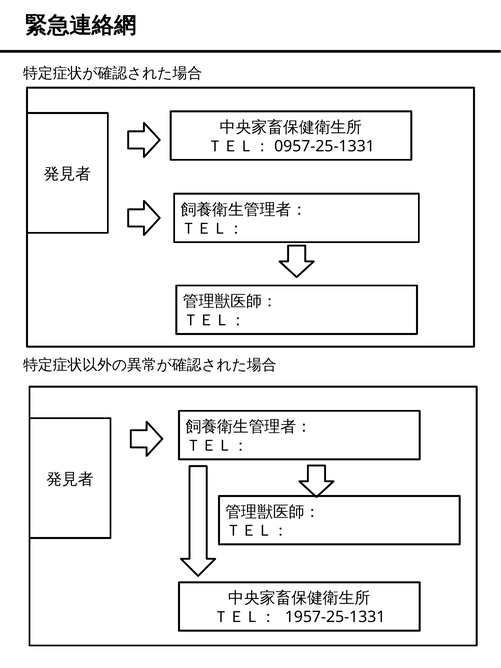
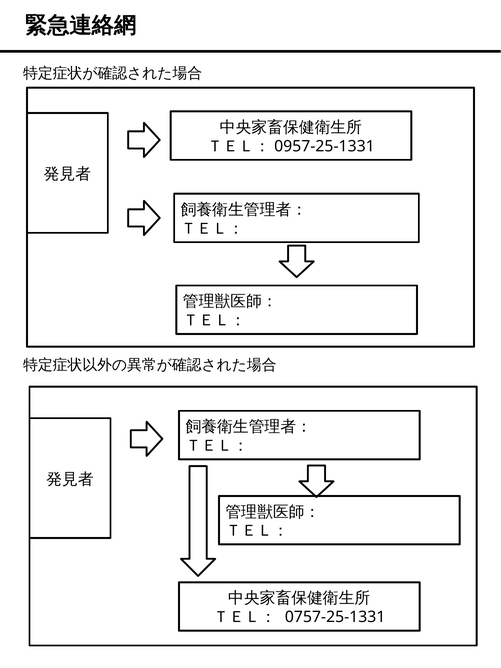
1957-25-1331: 1957-25-1331 -> 0757-25-1331 (335, 617)
